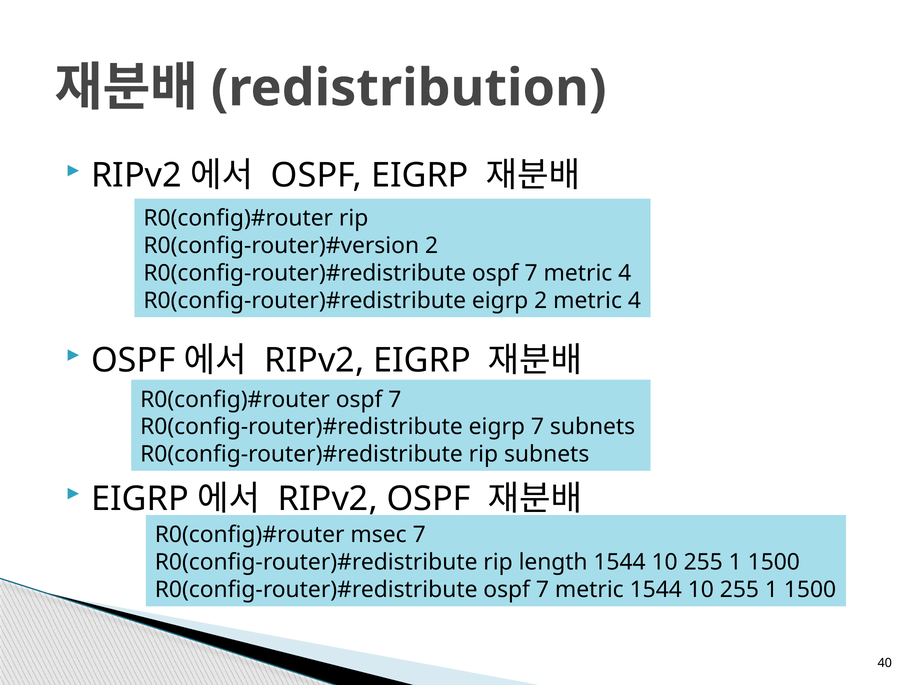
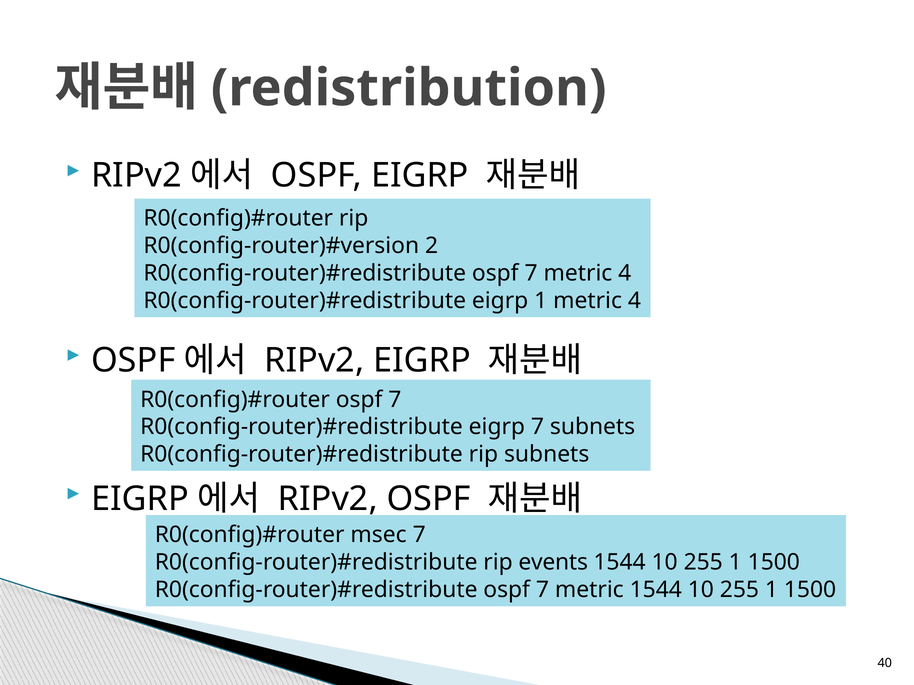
eigrp 2: 2 -> 1 (541, 301)
length: length -> events (553, 563)
